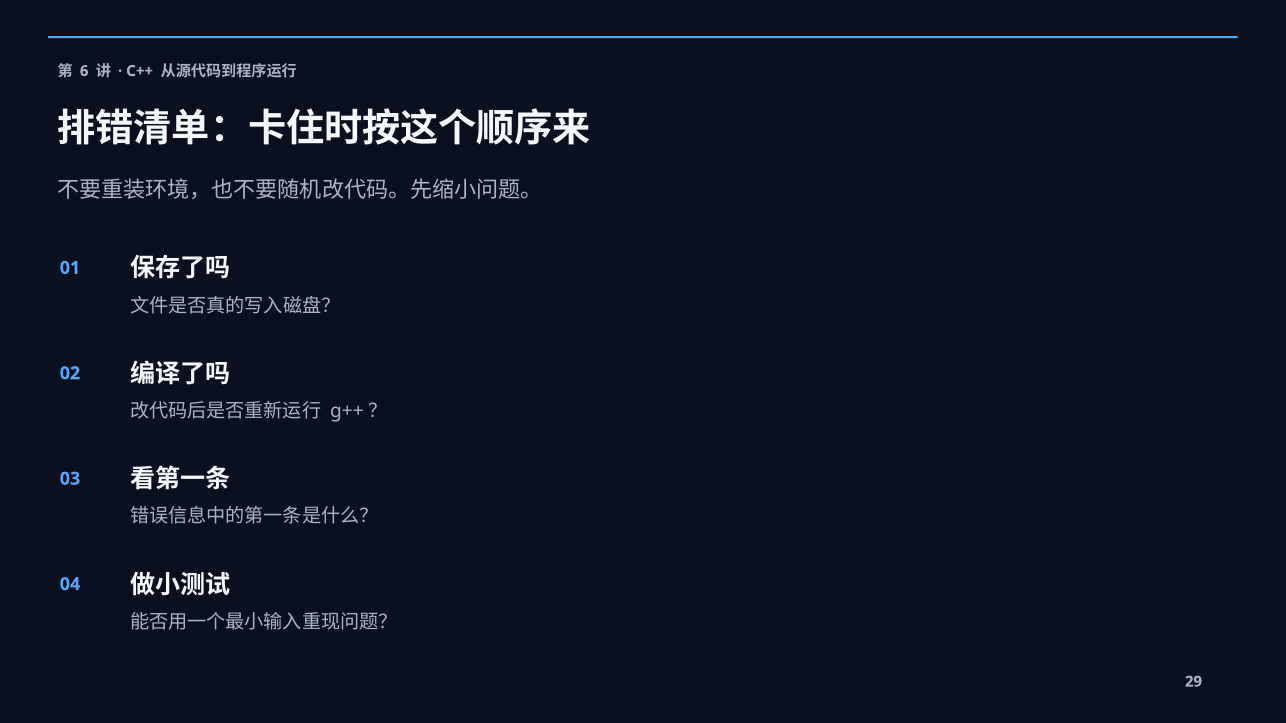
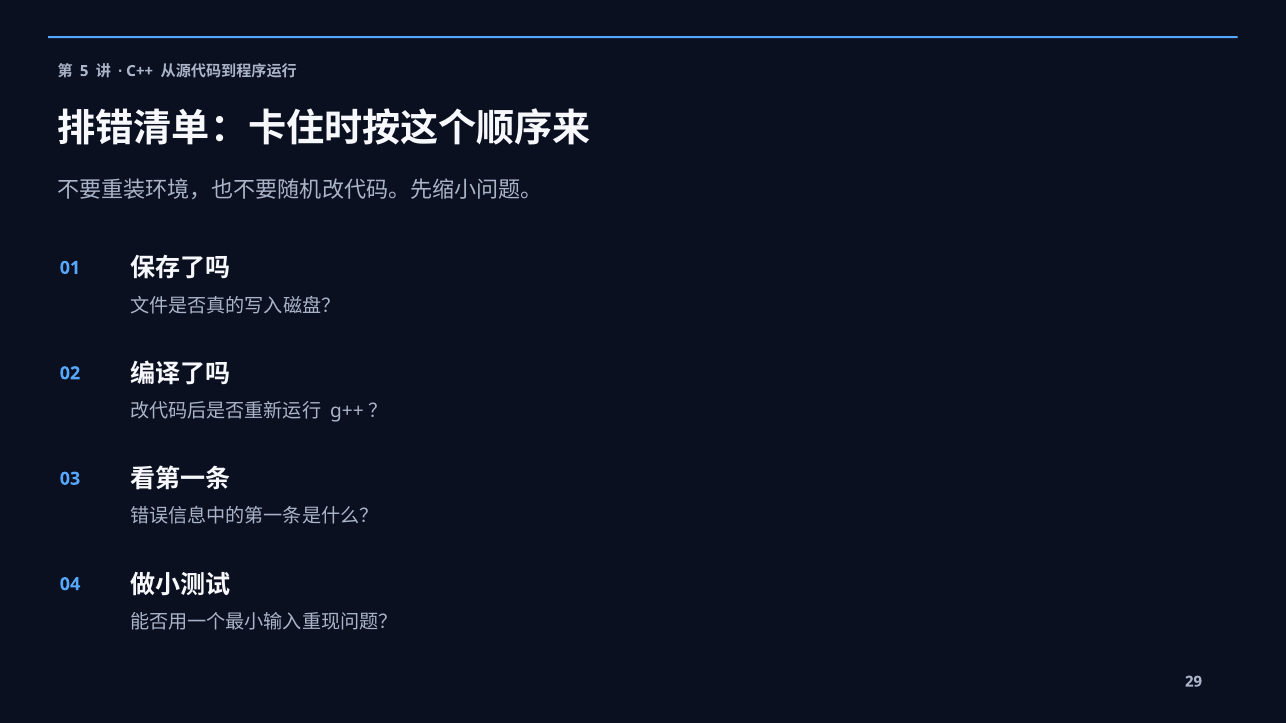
6: 6 -> 5 (84, 71)
